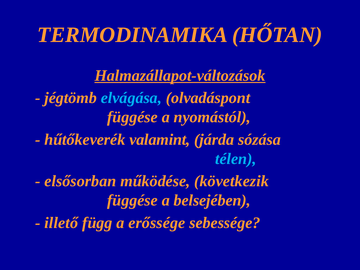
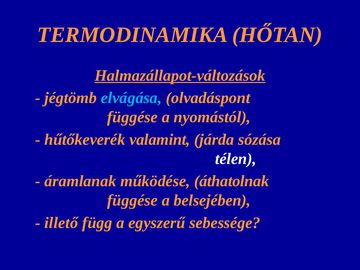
télen colour: light blue -> white (236, 159)
elsősorban: elsősorban -> áramlanak (80, 181)
következik: következik -> áthatolnak (232, 181)
erőssége: erőssége -> egyszerű (157, 223)
